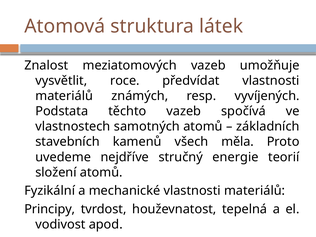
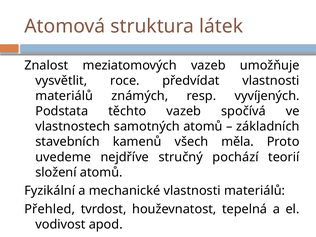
energie: energie -> pochází (235, 157)
Principy: Principy -> Přehled (50, 209)
